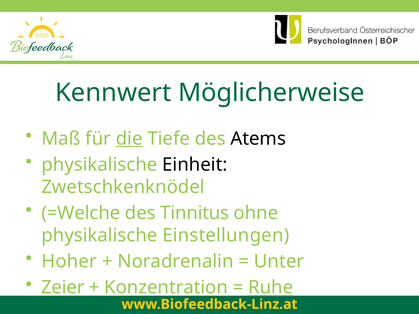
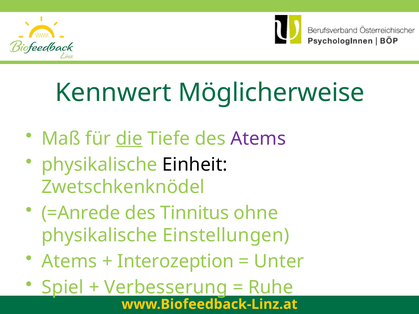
Atems colour: black -> purple (258, 139)
=Welche: =Welche -> =Anrede (81, 213)
Hoher: Hoher -> Atems (69, 262)
Noradrenalin: Noradrenalin -> Interozeption (176, 262)
Zeier: Zeier -> Spiel (63, 288)
Konzentration: Konzentration -> Verbesserung (166, 288)
Ruhe underline: present -> none (271, 288)
